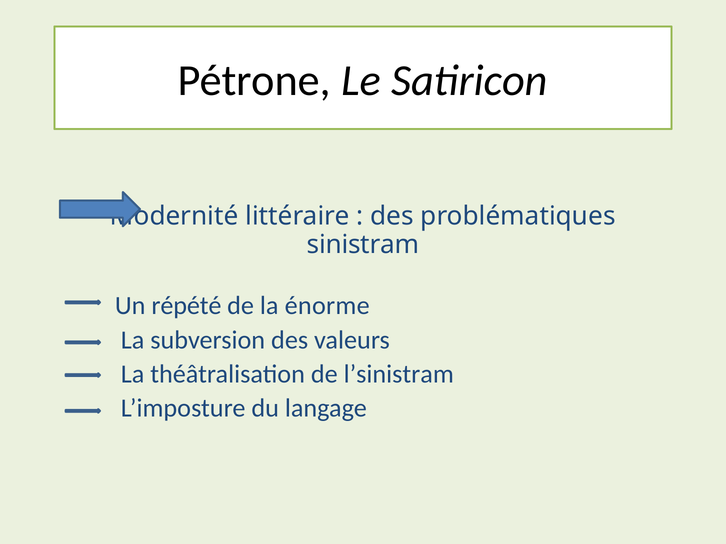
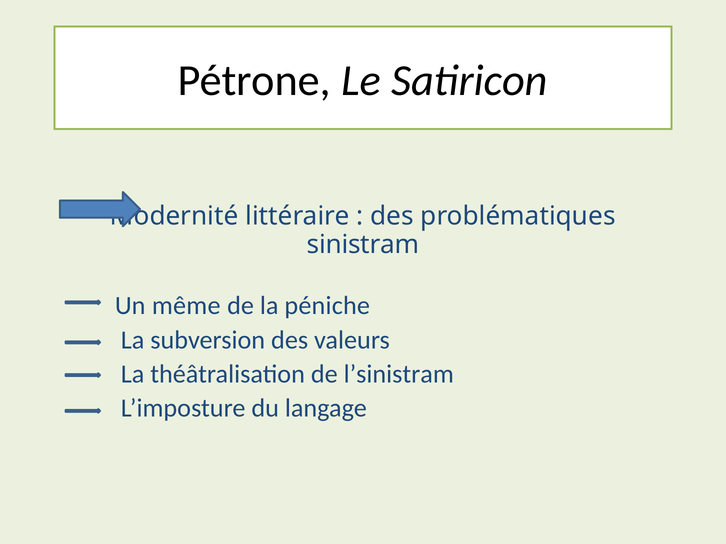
répété: répété -> même (186, 306)
énorme: énorme -> péniche (327, 306)
